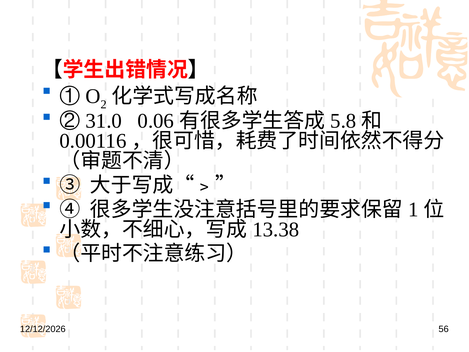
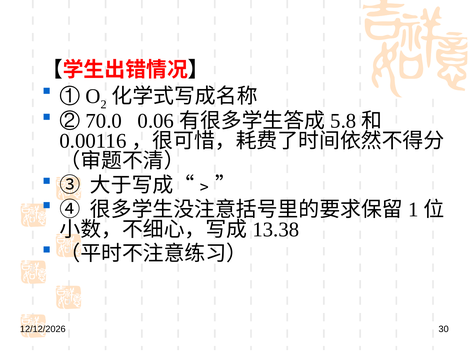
31.0: 31.0 -> 70.0 (104, 121)
56: 56 -> 30 (444, 329)
